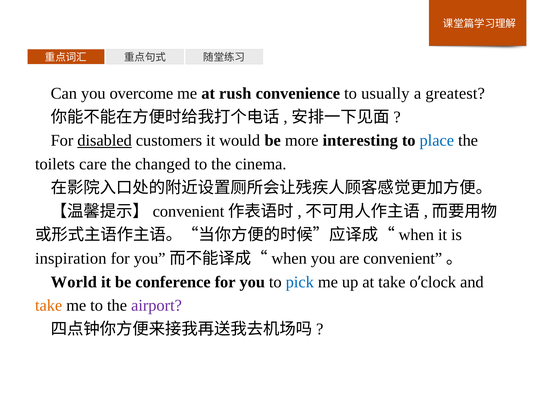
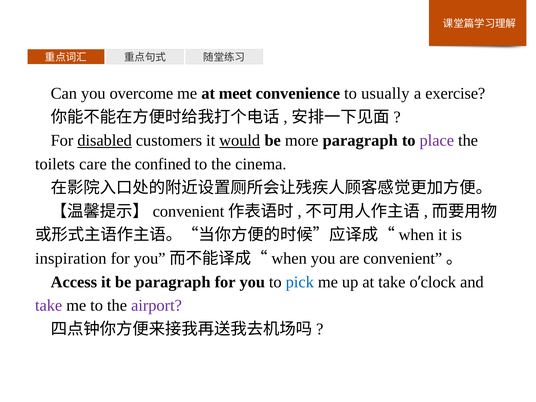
rush: rush -> meet (235, 93)
greatest: greatest -> exercise (455, 93)
would underline: none -> present (240, 141)
more interesting: interesting -> paragraph (360, 141)
place colour: blue -> purple (437, 141)
changed: changed -> confined (163, 164)
World: World -> Access (74, 282)
be conference: conference -> paragraph (173, 282)
take colour: orange -> purple (49, 306)
